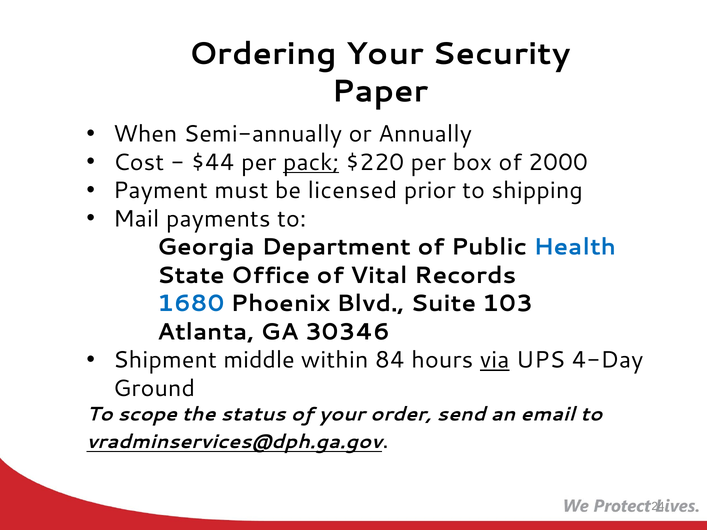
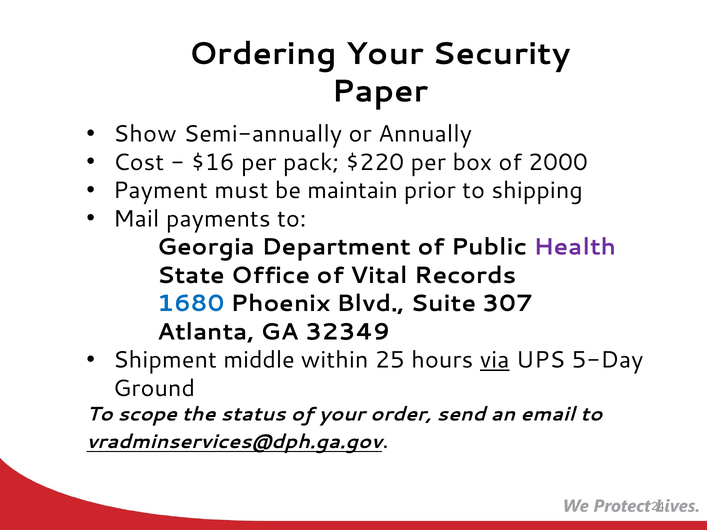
When: When -> Show (145, 134)
$44: $44 -> $16 (213, 162)
pack underline: present -> none (311, 162)
licensed: licensed -> maintain (353, 191)
Health colour: blue -> purple (575, 247)
103: 103 -> 307 (508, 304)
30346: 30346 -> 32349 (348, 332)
84: 84 -> 25 (390, 360)
4-Day: 4-Day -> 5-Day (608, 360)
